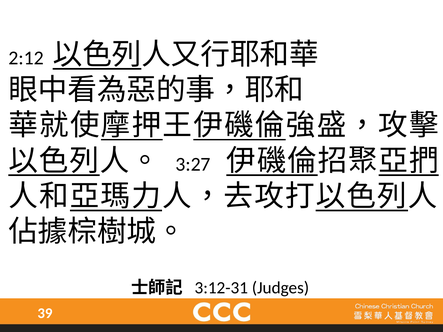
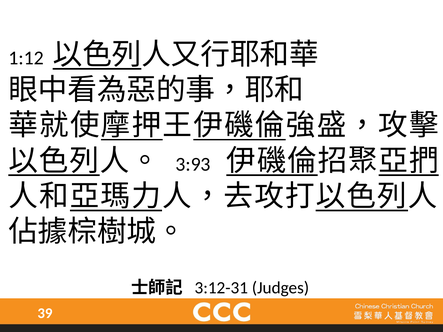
2:12: 2:12 -> 1:12 (26, 58)
3:27: 3:27 -> 3:93 (193, 164)
